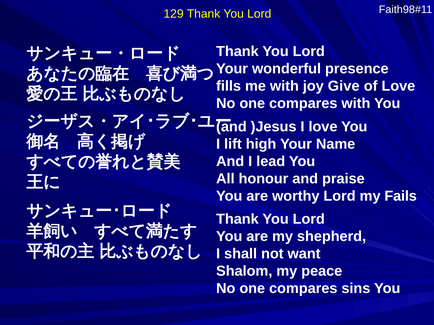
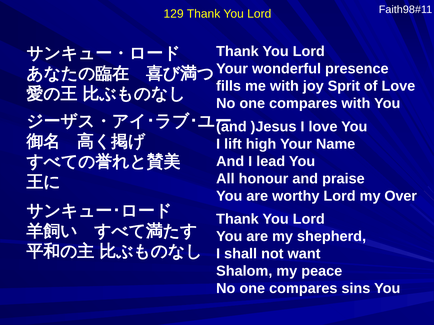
Give: Give -> Sprit (344, 86)
Fails: Fails -> Over (401, 196)
